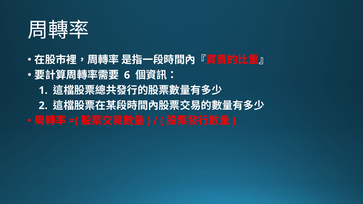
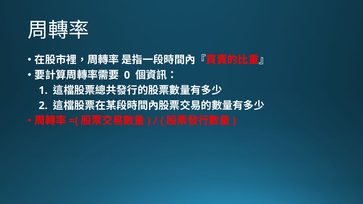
6: 6 -> 0 (127, 75)
